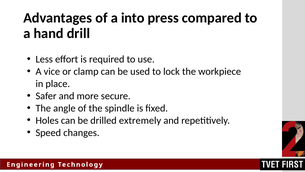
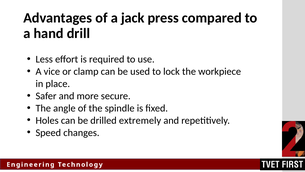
into: into -> jack (133, 18)
